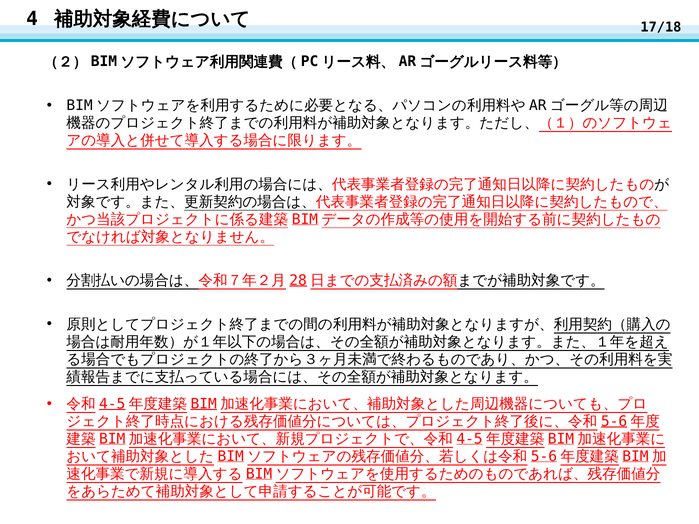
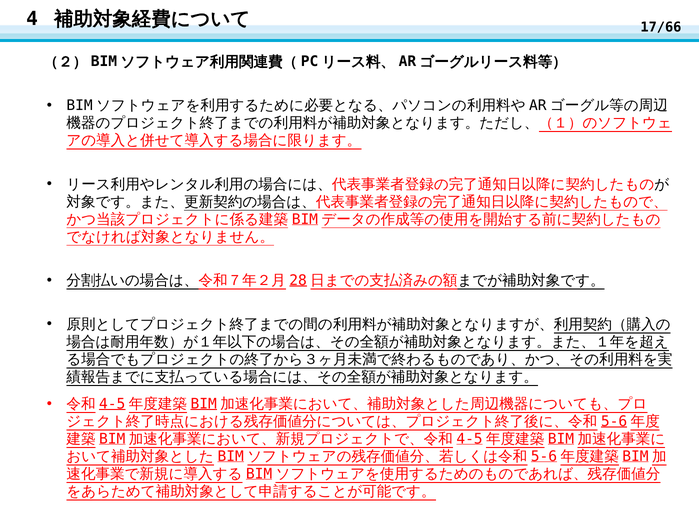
17/18: 17/18 -> 17/66 (661, 27)
